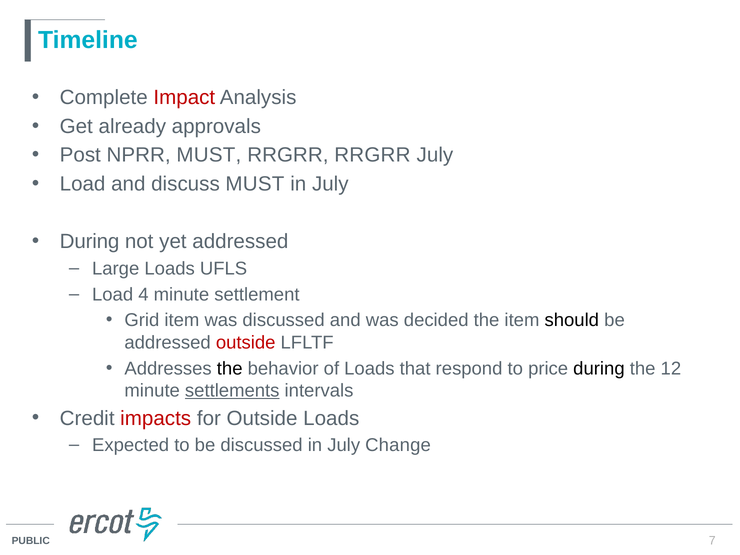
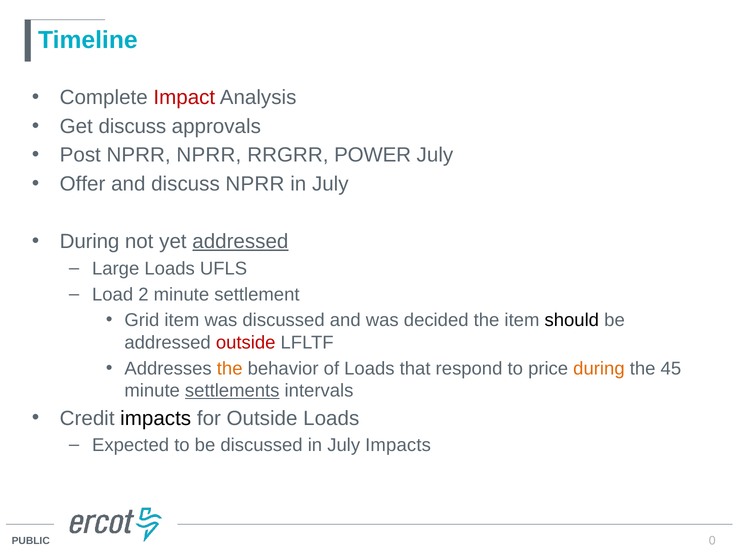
Get already: already -> discuss (132, 126)
NPRR MUST: MUST -> NPRR (209, 155)
RRGRR RRGRR: RRGRR -> POWER (373, 155)
Load: Load -> Offer (83, 184)
discuss MUST: MUST -> NPRR (255, 184)
addressed underline: none -> present (240, 242)
4: 4 -> 2 (143, 294)
the colour: black -> orange (230, 368)
during colour: black -> orange (599, 368)
12: 12 -> 45 (671, 368)
impacts colour: red -> black (156, 418)
July Change: Change -> Impacts (398, 445)
7: 7 -> 0 (712, 541)
